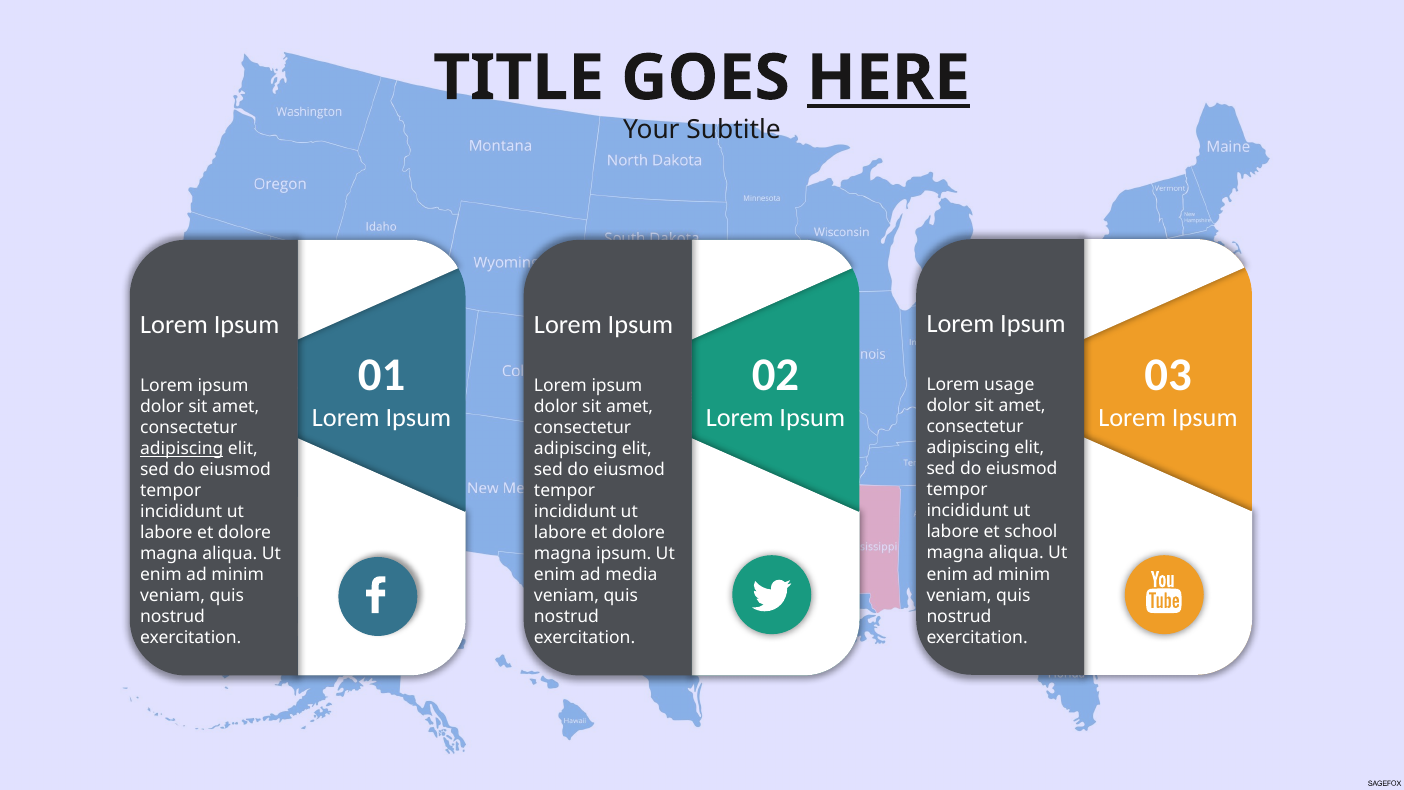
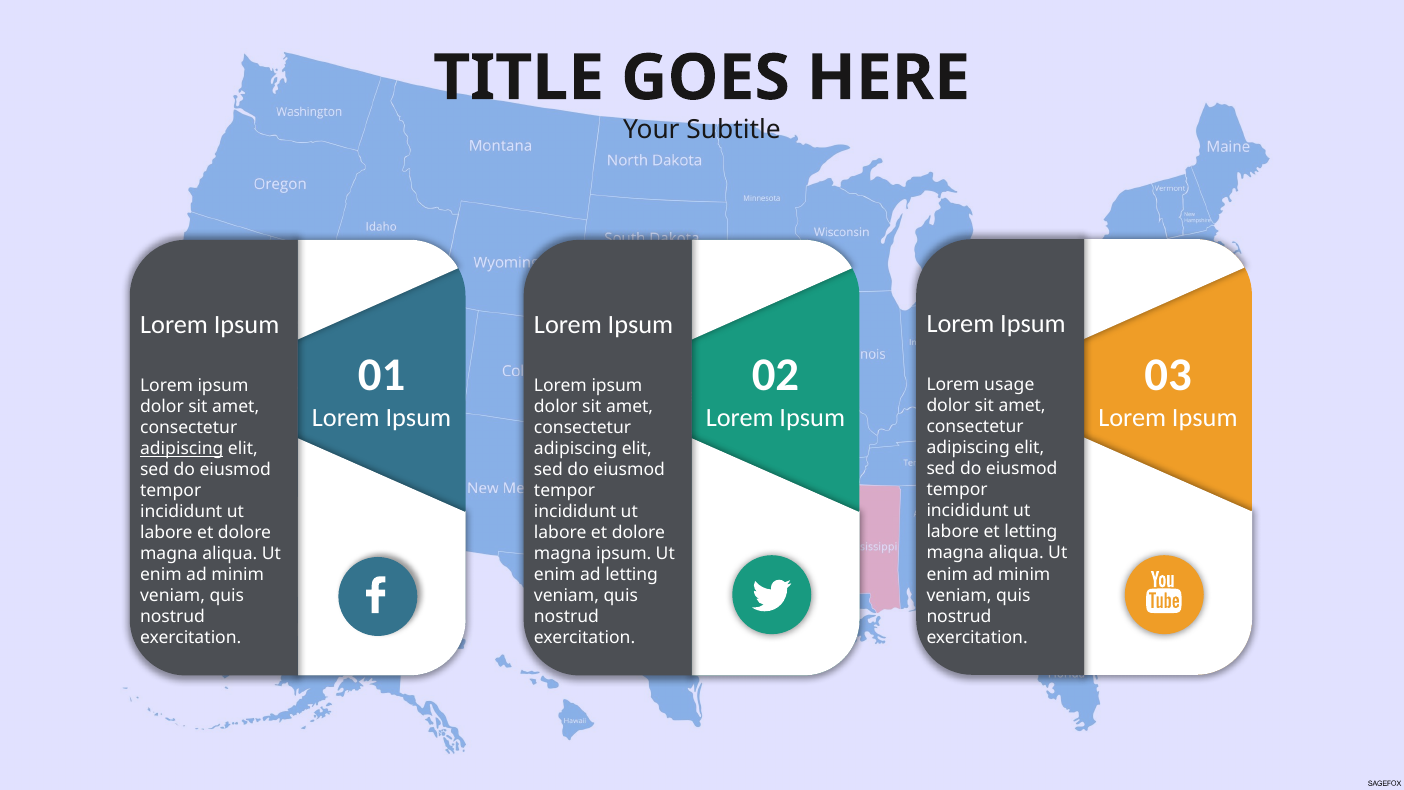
HERE underline: present -> none (888, 78)
et school: school -> letting (1031, 532)
ad media: media -> letting (632, 575)
